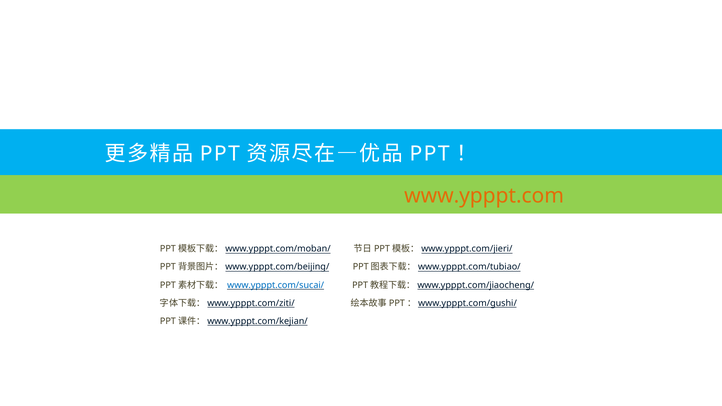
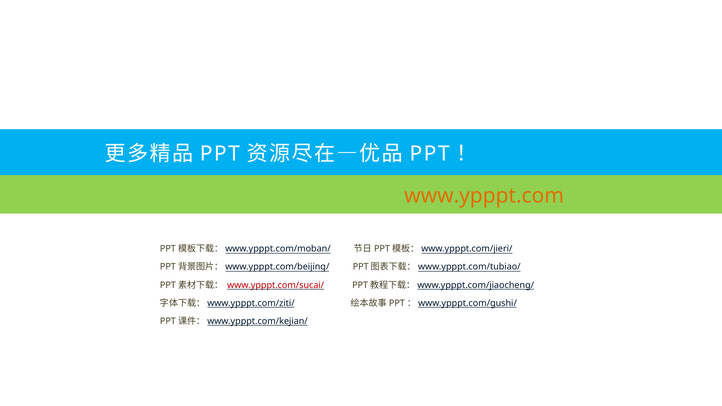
www.ypppt.com/sucai/ colour: blue -> red (276, 285)
